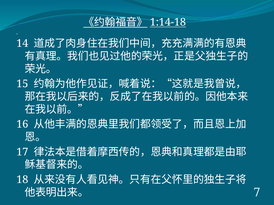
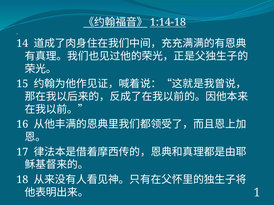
7: 7 -> 1 (257, 193)
